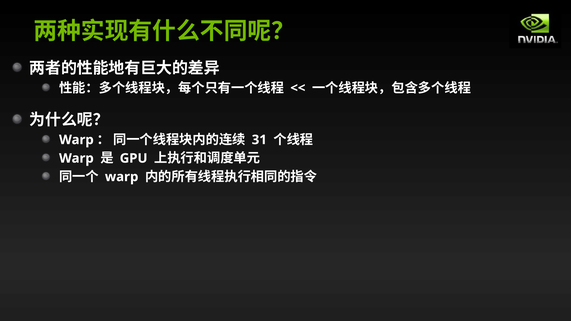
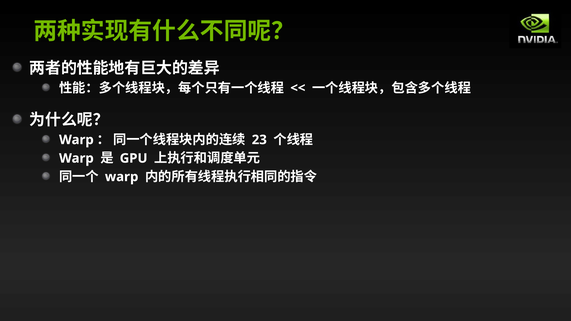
31: 31 -> 23 (259, 140)
